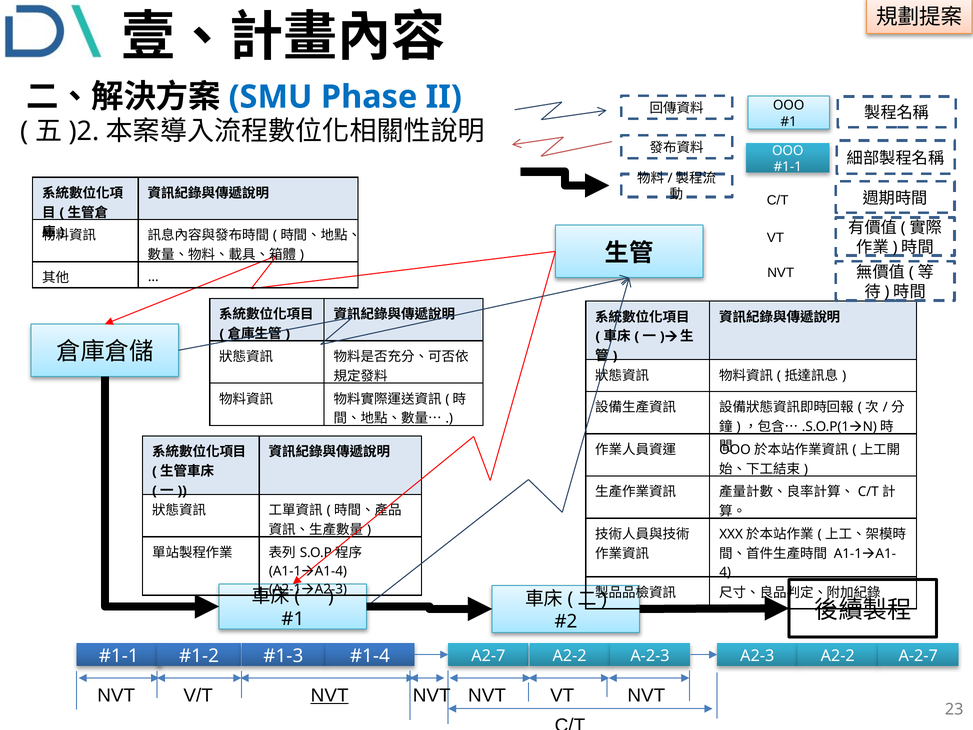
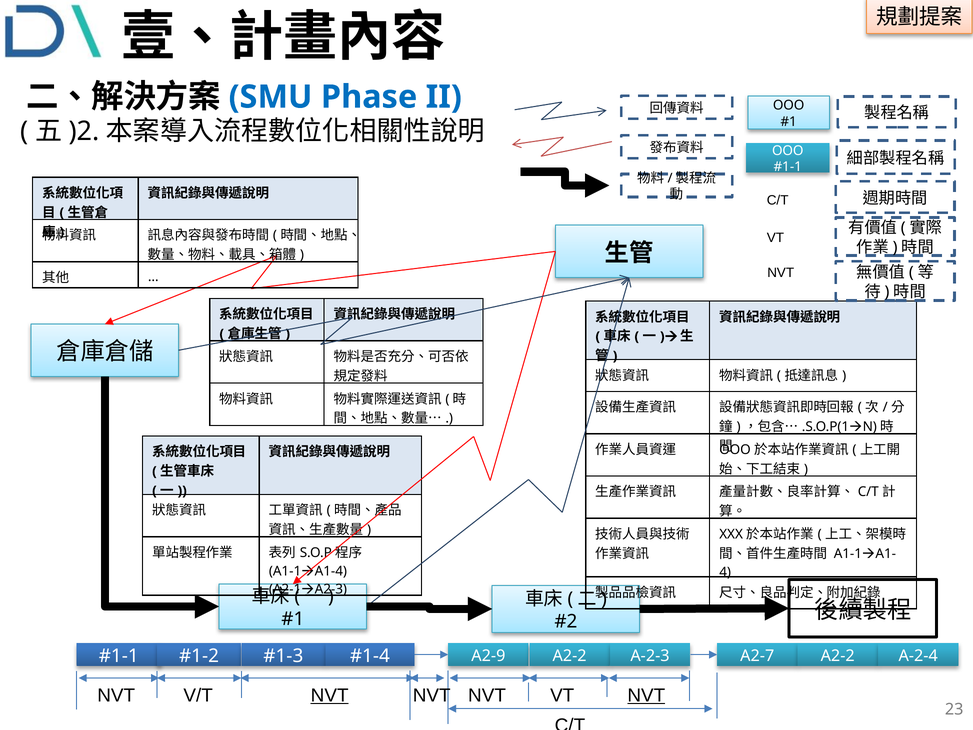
A2-7: A2-7 -> A2-9 (488, 655)
A2-3: A2-3 -> A2-7 (757, 655)
A-2-7: A-2-7 -> A-2-4 (918, 655)
NVT underline: none -> present (646, 695)
